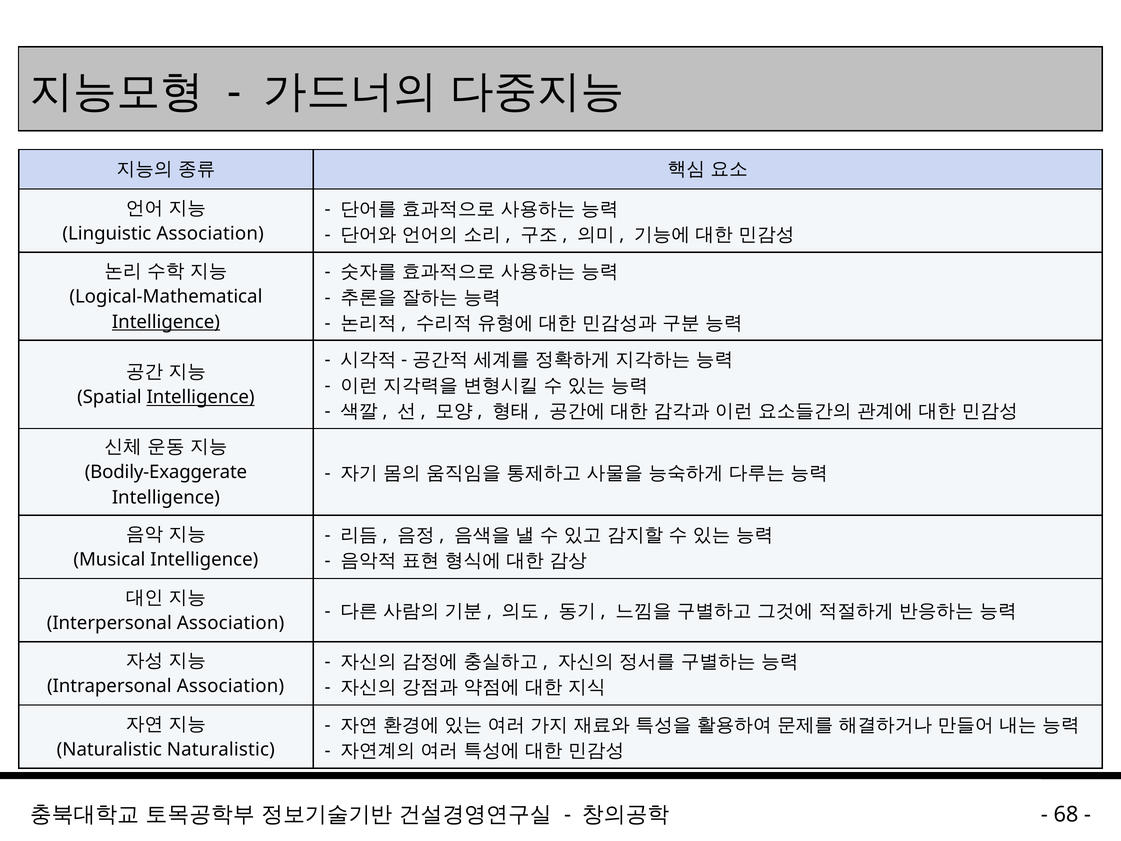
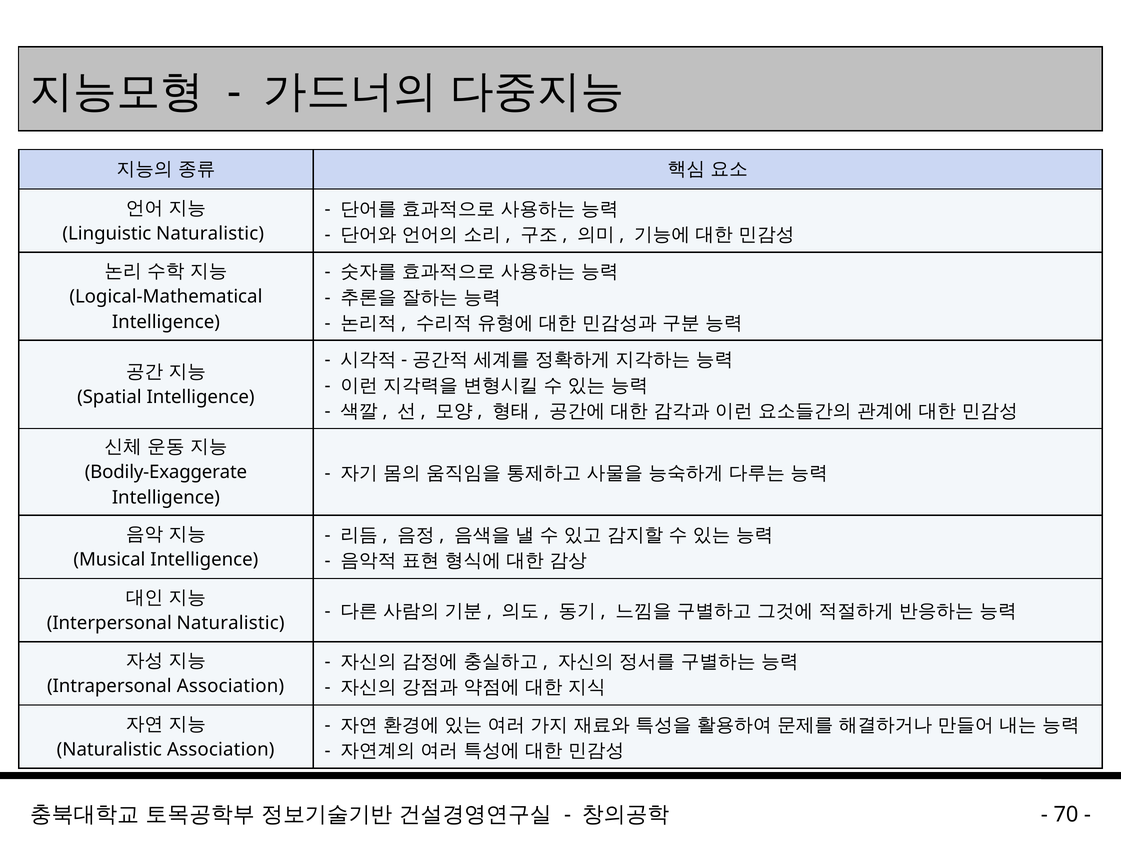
Linguistic Association: Association -> Naturalistic (210, 233)
Intelligence underline: present -> none (166, 322)
Intelligence underline: present -> none (201, 397)
Interpersonal Association: Association -> Naturalistic (231, 623)
Naturalistic Naturalistic: Naturalistic -> Association (221, 749)
68: 68 -> 70 (1066, 814)
